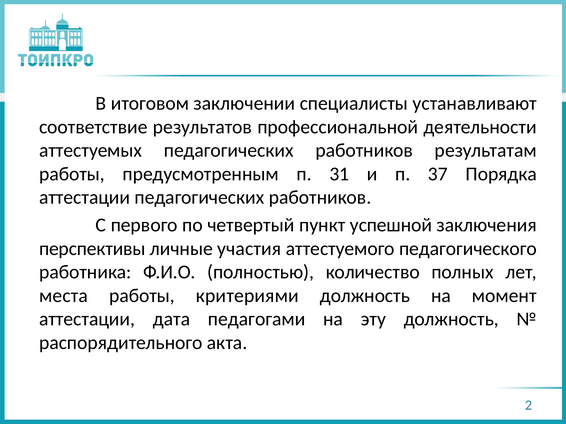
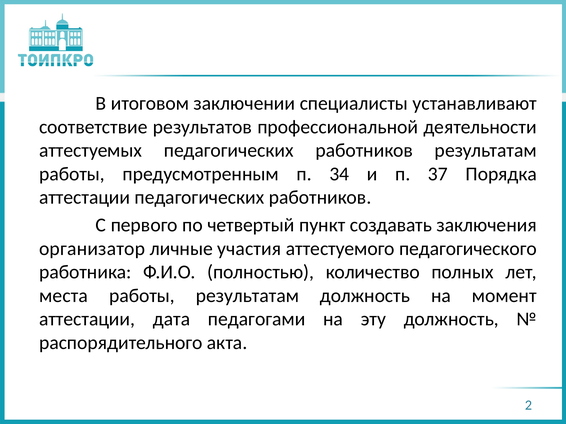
31: 31 -> 34 (339, 174)
успешной: успешной -> создавать (391, 225)
перспективы: перспективы -> организатор (92, 249)
работы критериями: критериями -> результатам (247, 296)
